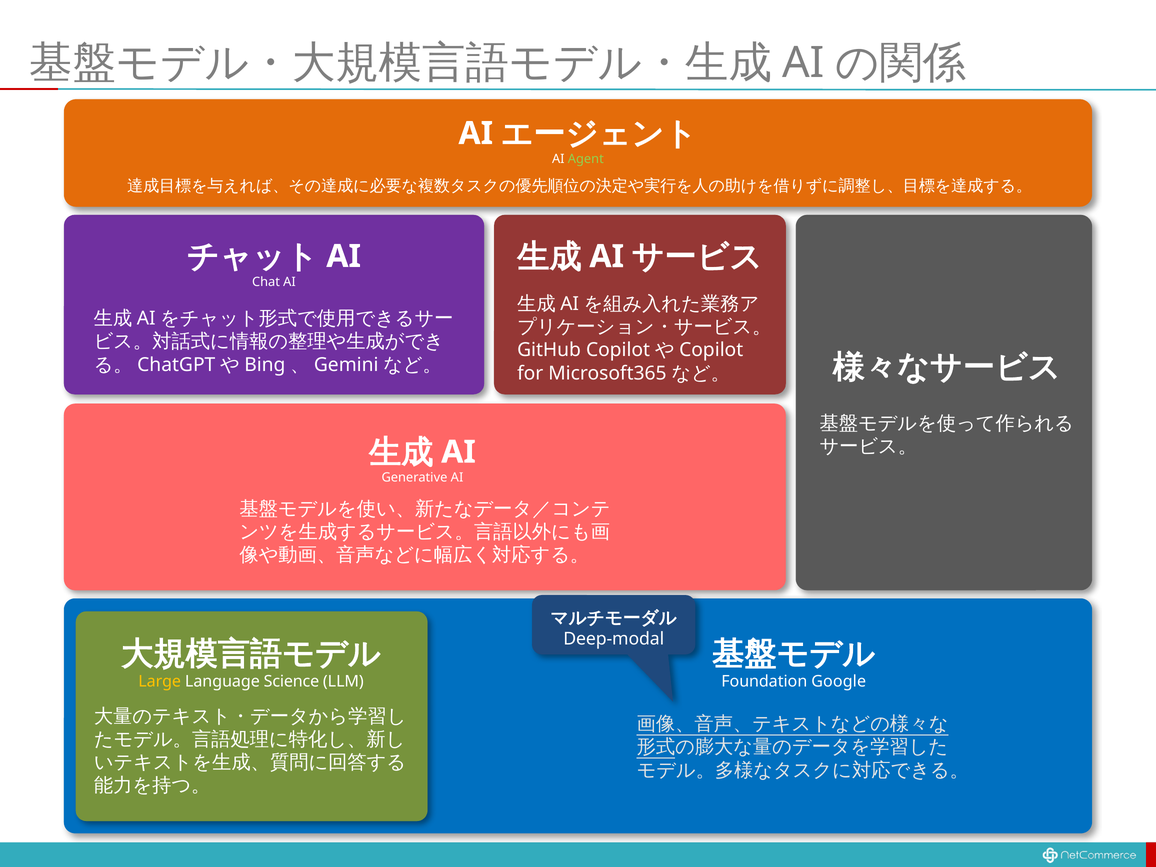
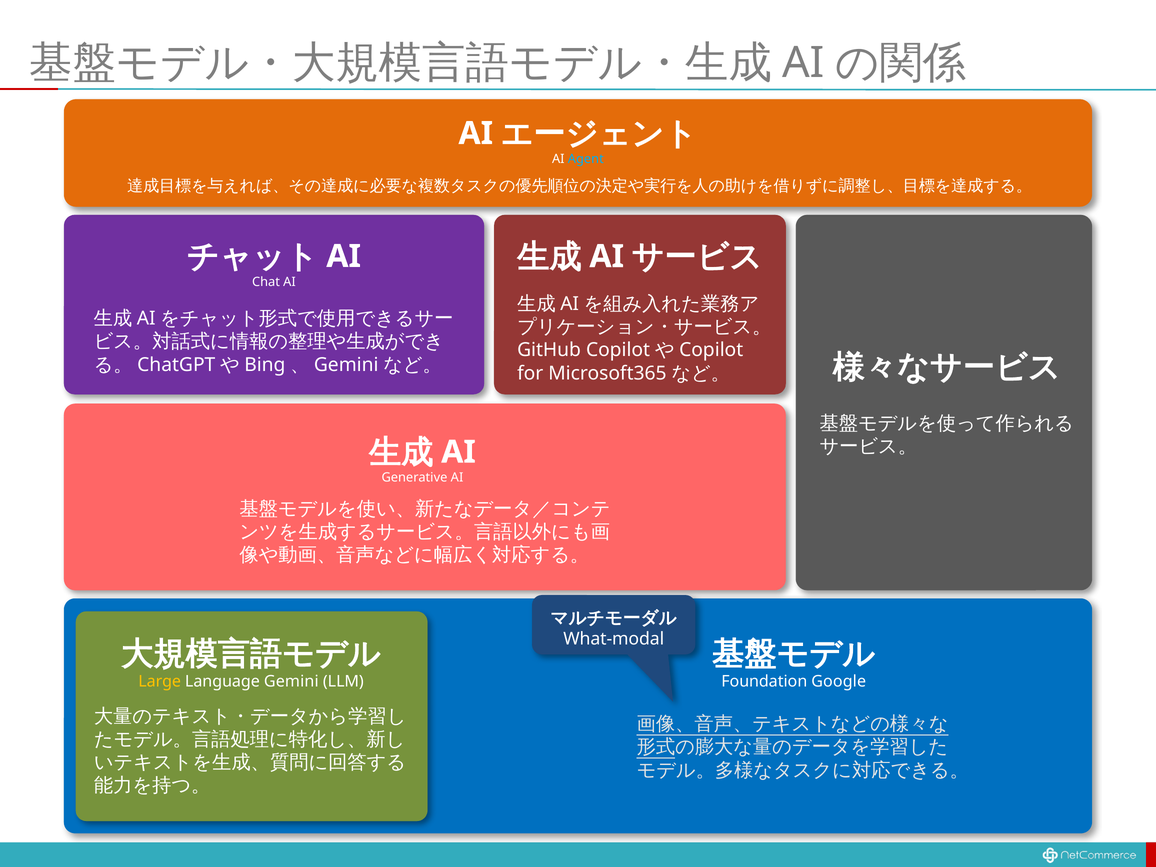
Agent colour: light green -> light blue (586, 159)
Deep-modal: Deep-modal -> What-modal (614, 639)
Science: Science -> Gemini (291, 681)
